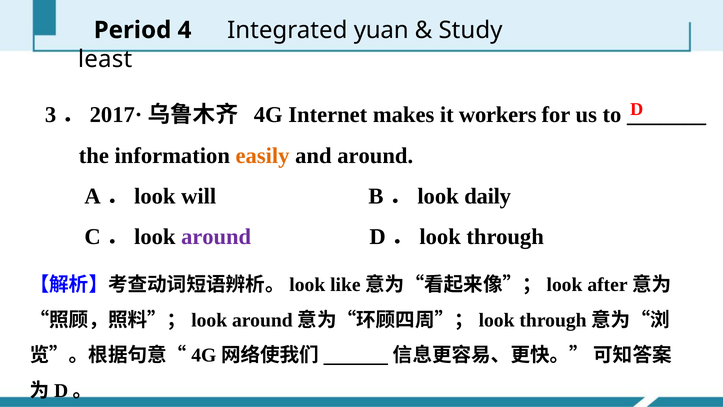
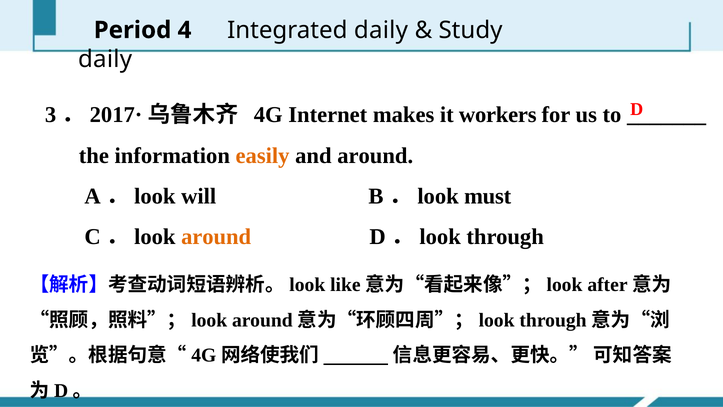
Integrated yuan: yuan -> daily (381, 30)
least: least -> daily (105, 59)
daily: daily -> must (488, 196)
around colour: purple -> orange (216, 237)
